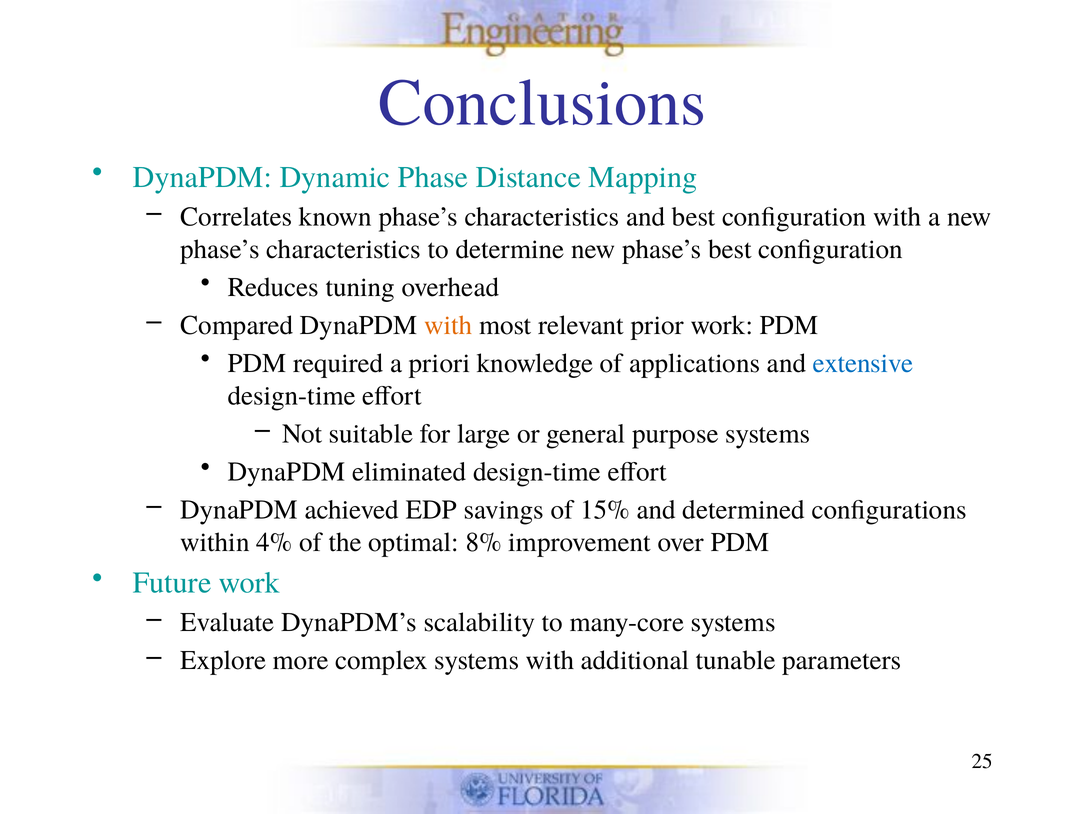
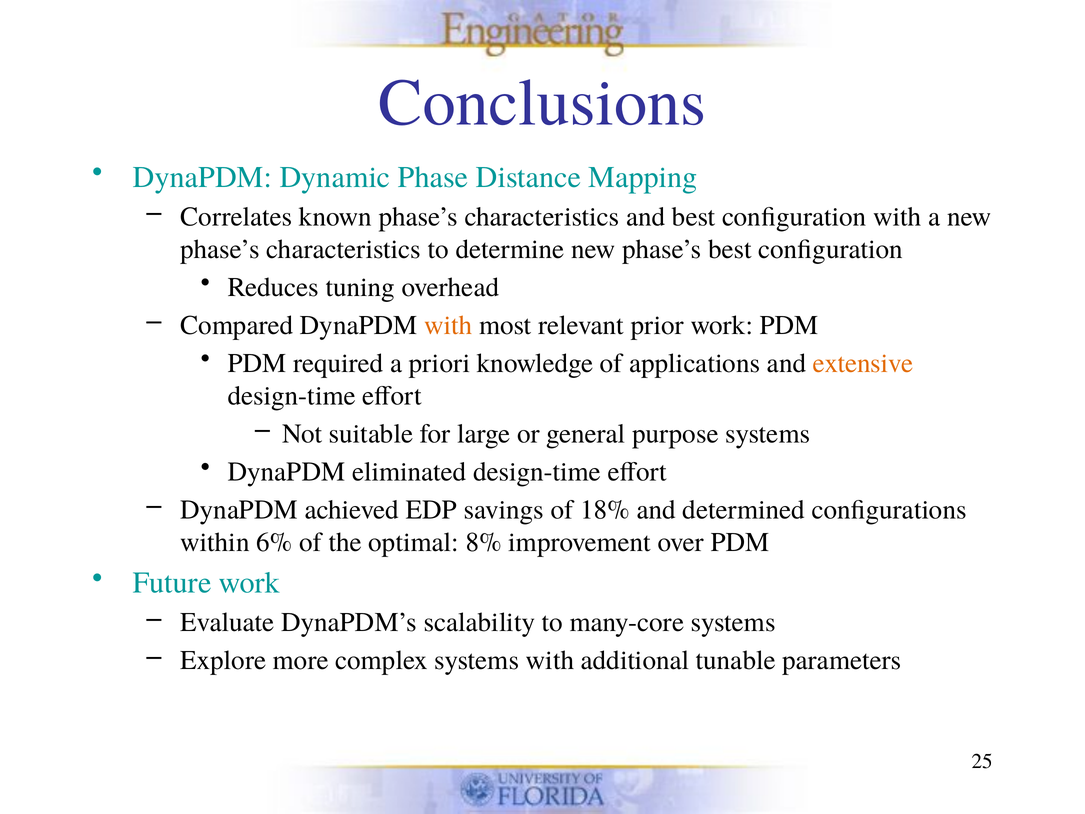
extensive colour: blue -> orange (863, 363)
15%: 15% -> 18% (605, 510)
4%: 4% -> 6% (274, 542)
